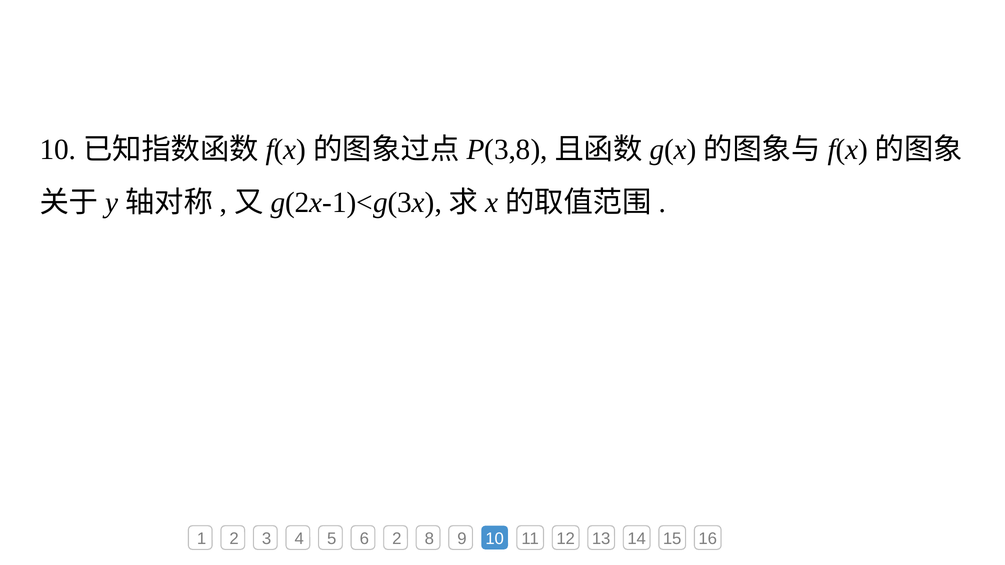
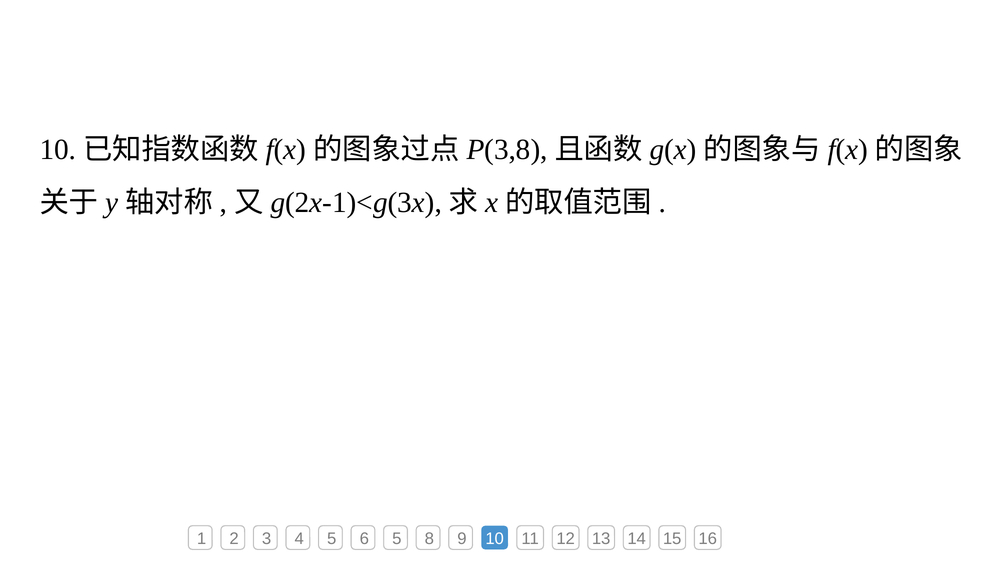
6 2: 2 -> 5 (397, 539)
